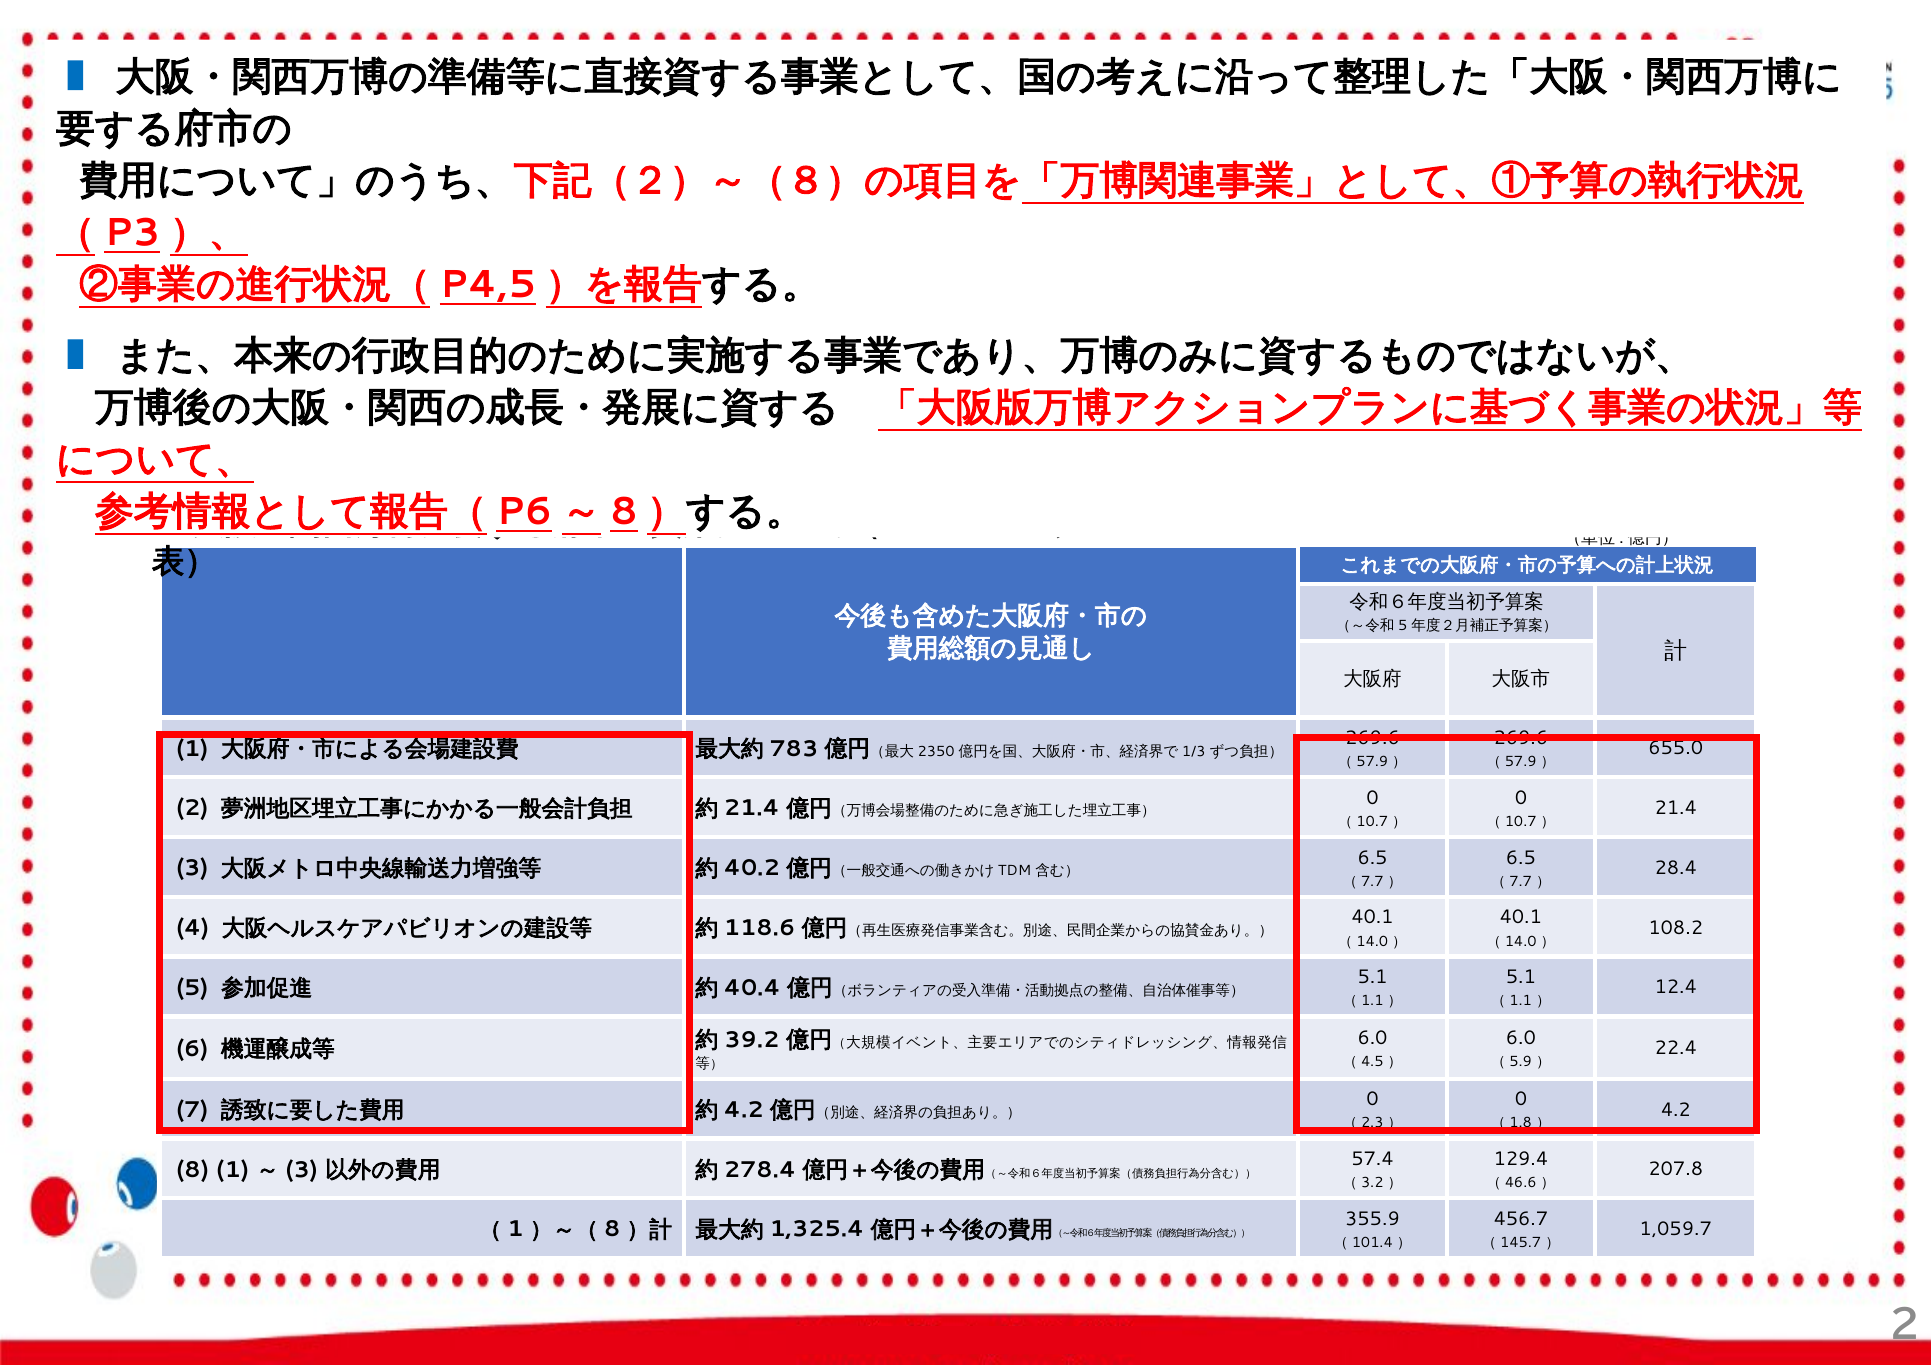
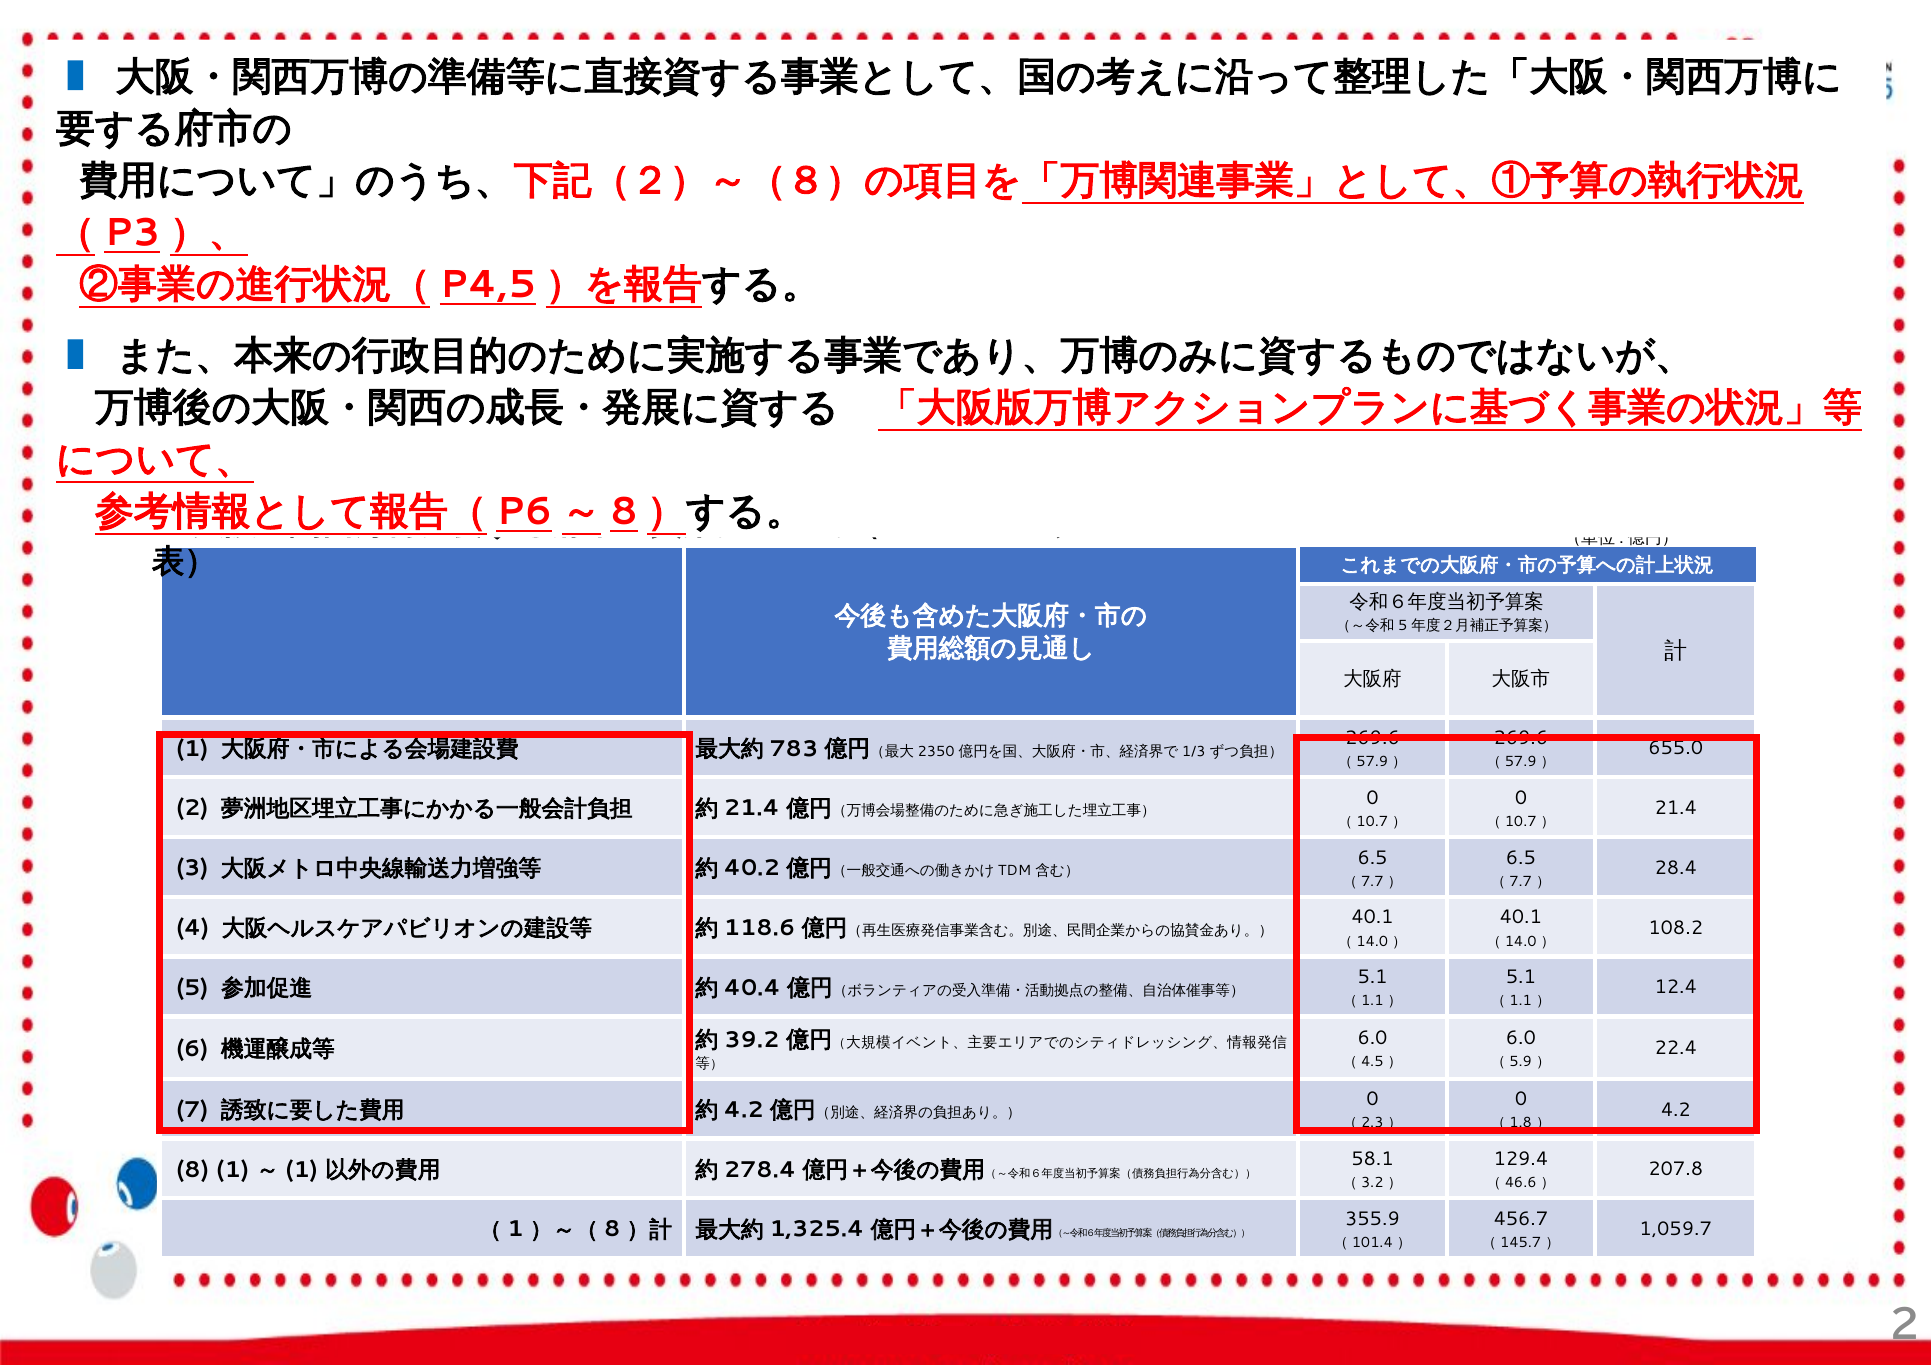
57.4: 57.4 -> 58.1 (1372, 1160)
3: 3 -> 1 (302, 1170)
